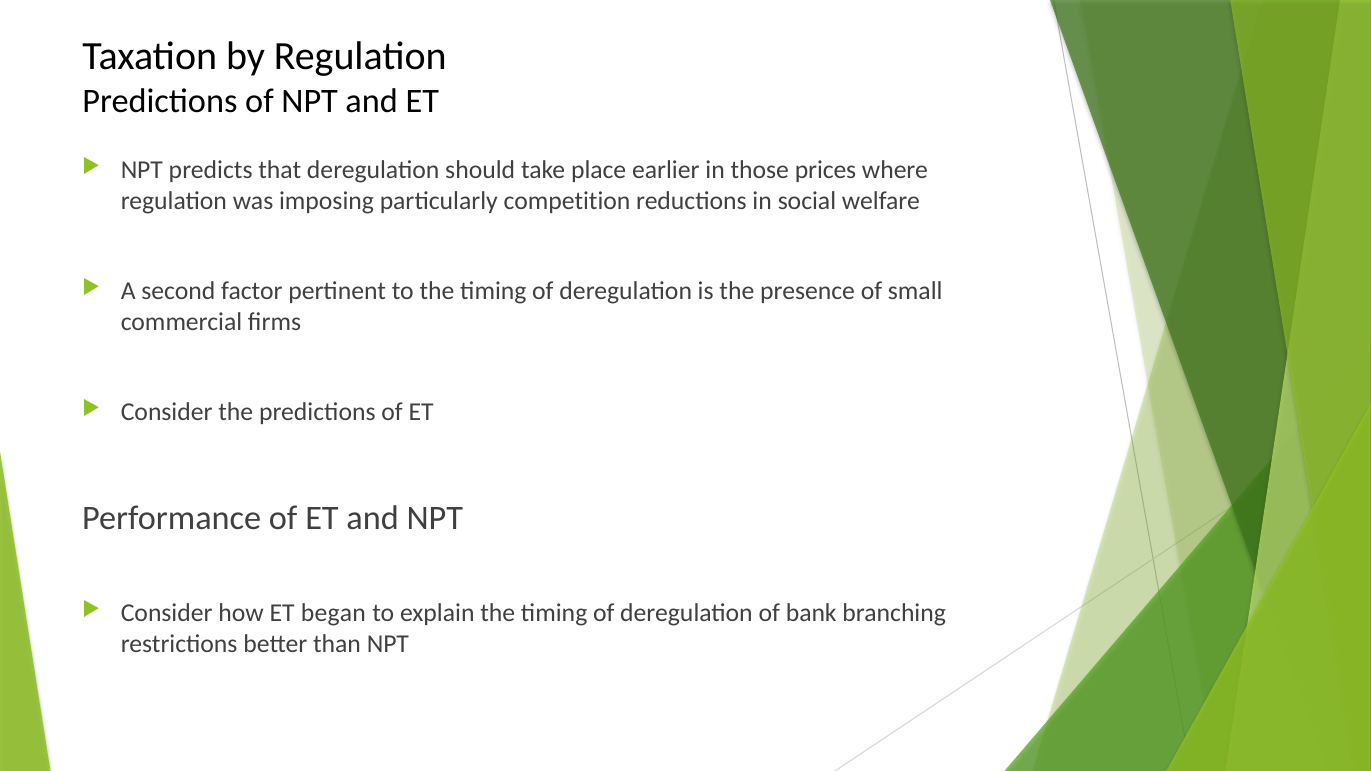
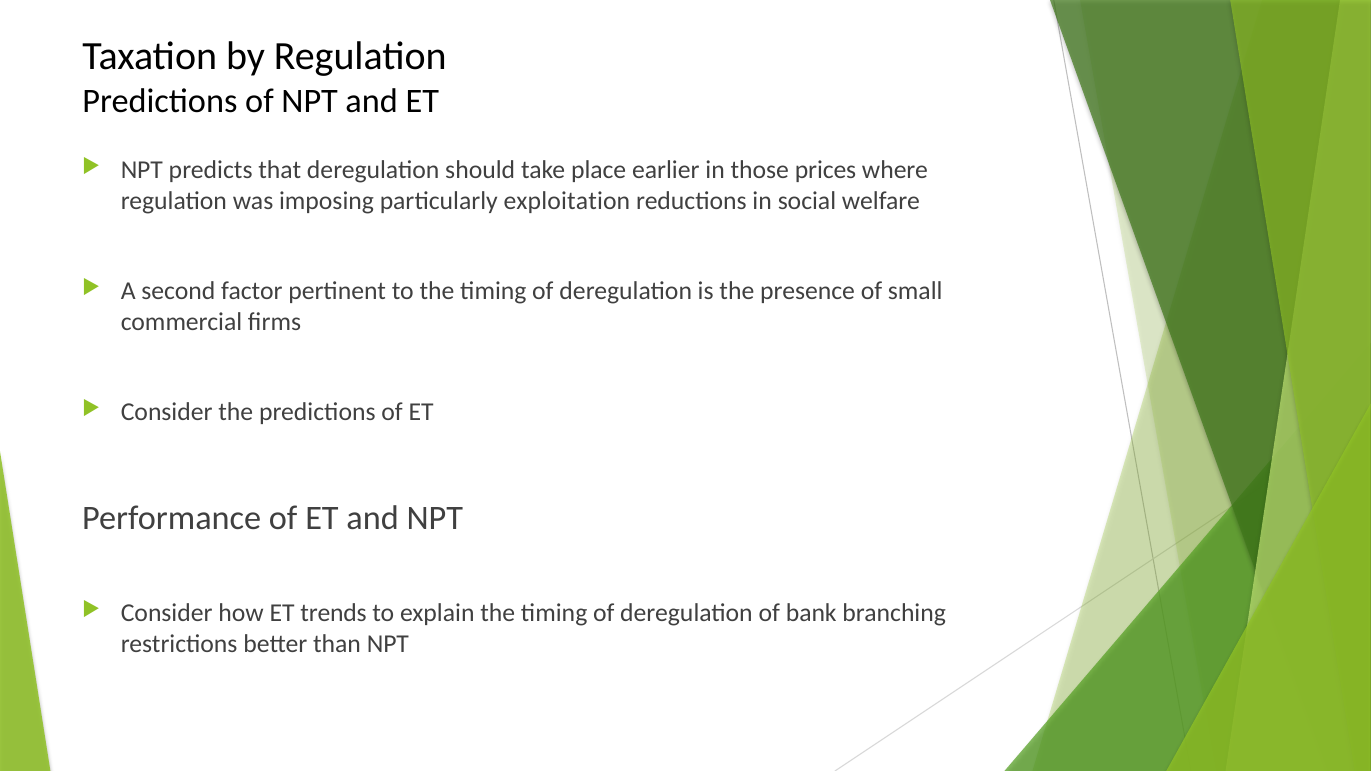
competition: competition -> exploitation (567, 201)
began: began -> trends (334, 613)
